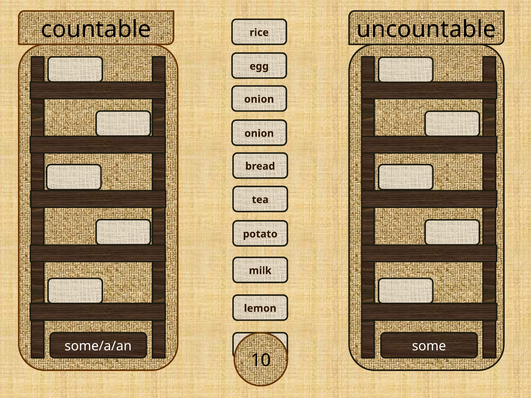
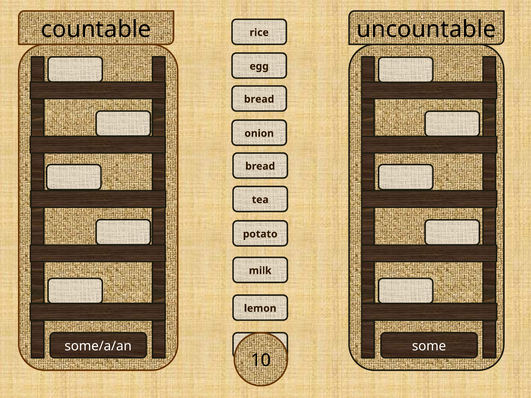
onion: onion -> bread (259, 99)
